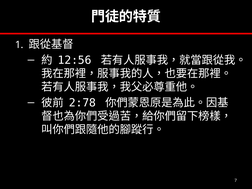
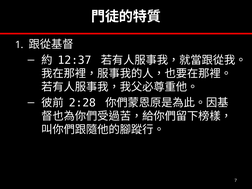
12:56: 12:56 -> 12:37 (75, 60)
2:78: 2:78 -> 2:28 (82, 103)
